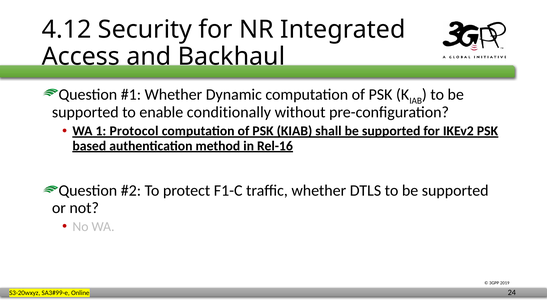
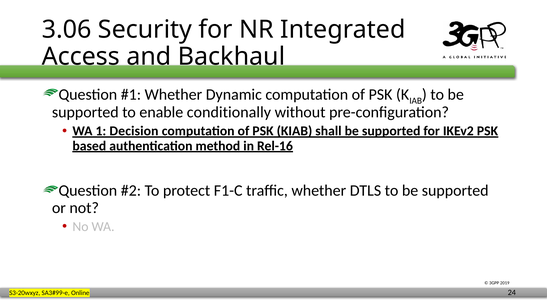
4.12: 4.12 -> 3.06 (67, 30)
Protocol: Protocol -> Decision (134, 131)
